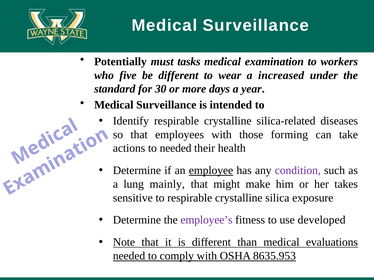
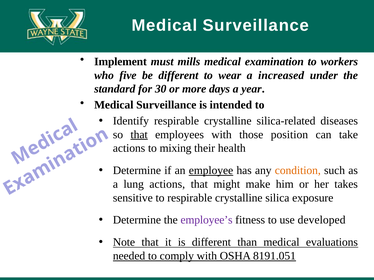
Potentially: Potentially -> Implement (121, 62)
tasks: tasks -> mills (189, 62)
that underline: none -> present (139, 135)
forming: forming -> position (289, 135)
to needed: needed -> mixing (176, 148)
condition colour: purple -> orange (298, 171)
lung mainly: mainly -> actions (167, 184)
8635.953: 8635.953 -> 8191.051 (274, 256)
